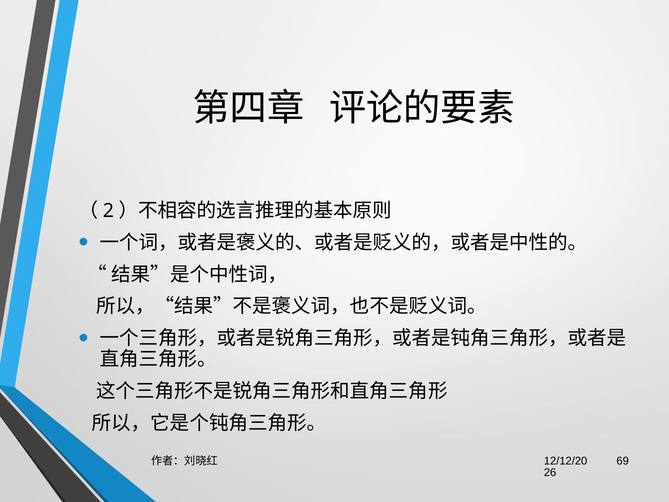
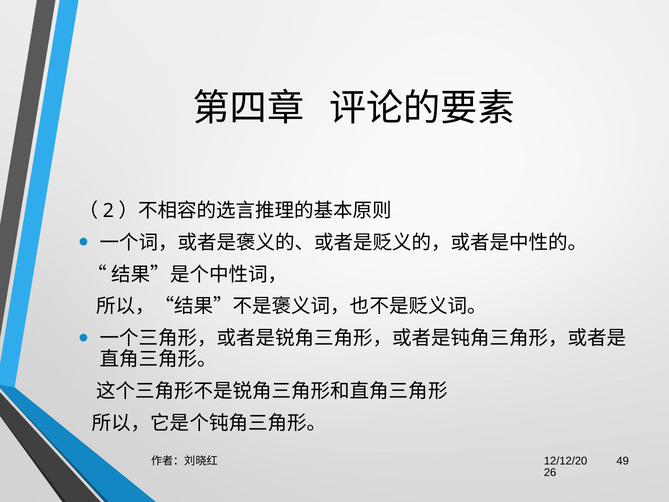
69: 69 -> 49 (623, 461)
